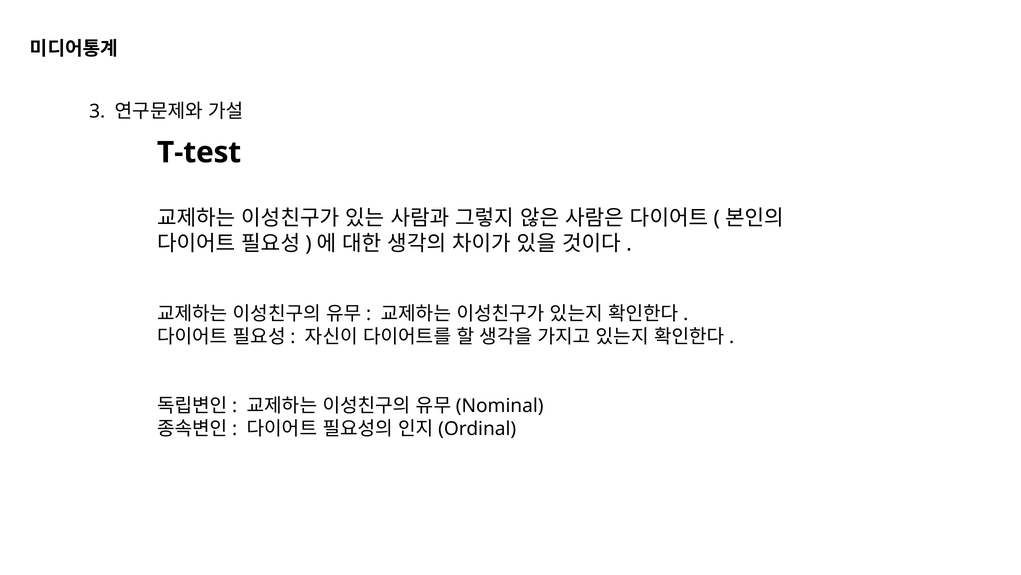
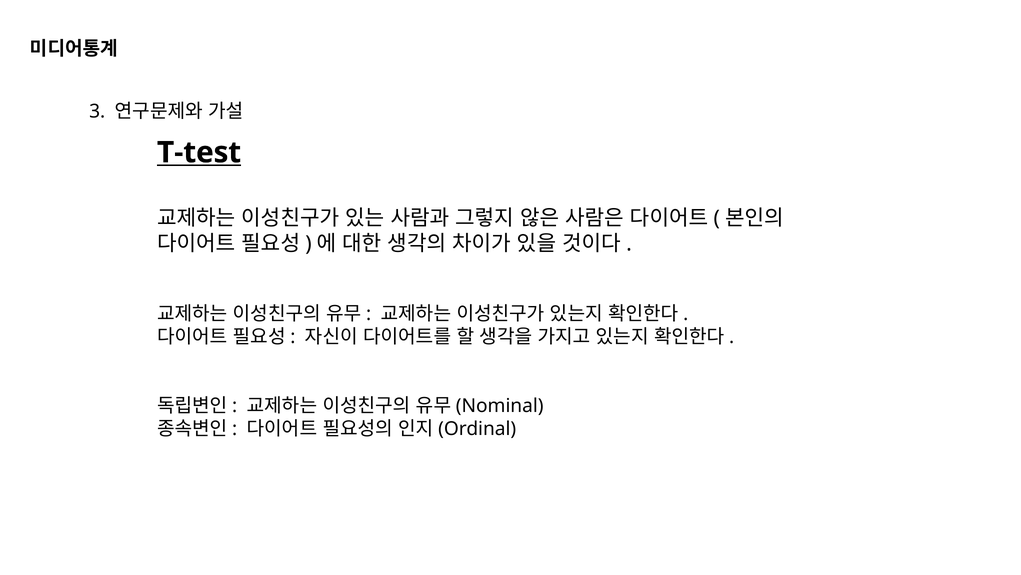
T-test underline: none -> present (199, 152)
